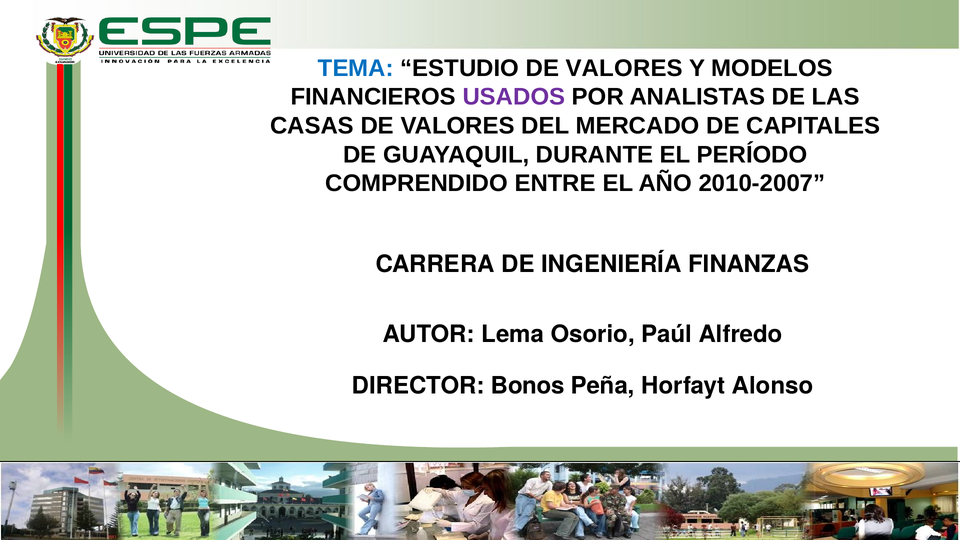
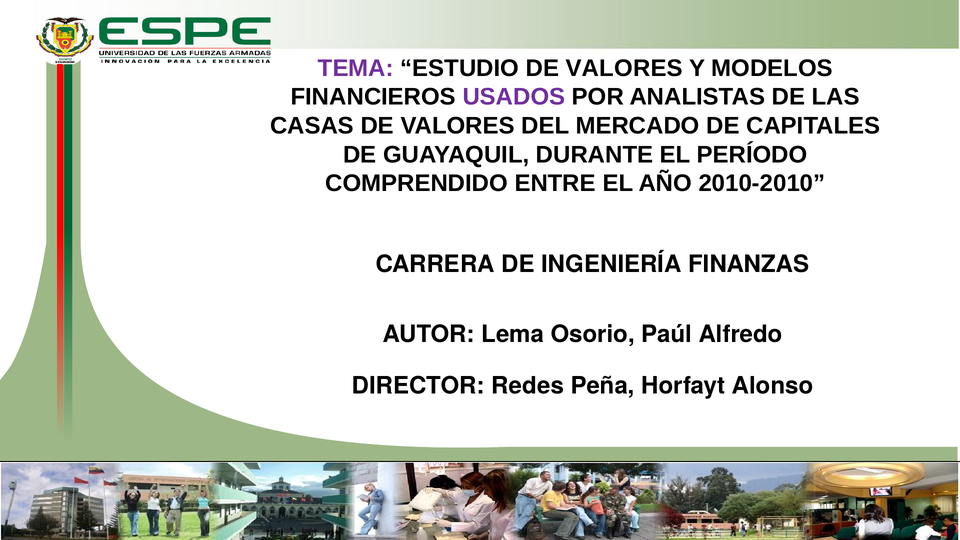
TEMA colour: blue -> purple (356, 68)
2010-2007: 2010-2007 -> 2010-2010 (762, 183)
Bonos: Bonos -> Redes (528, 386)
